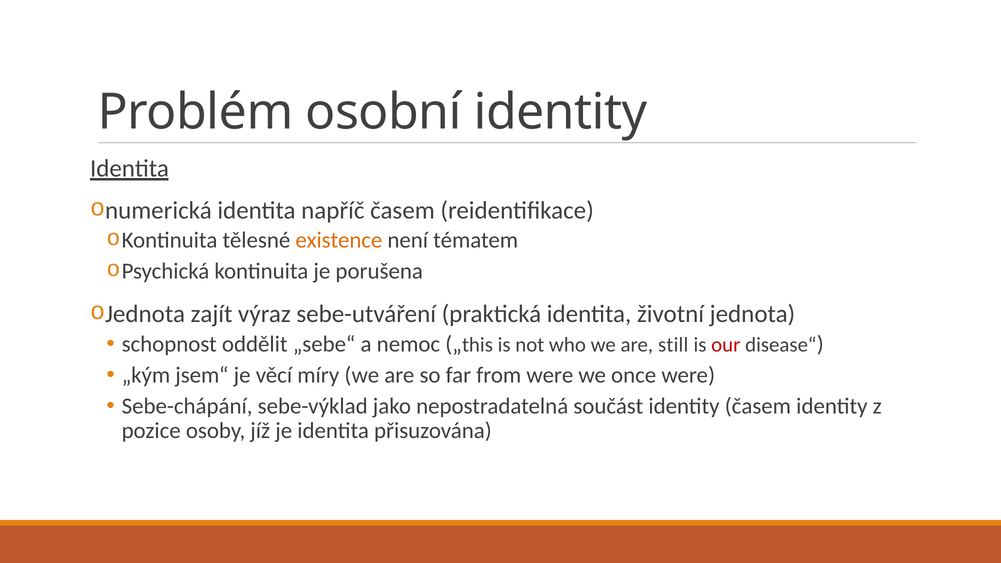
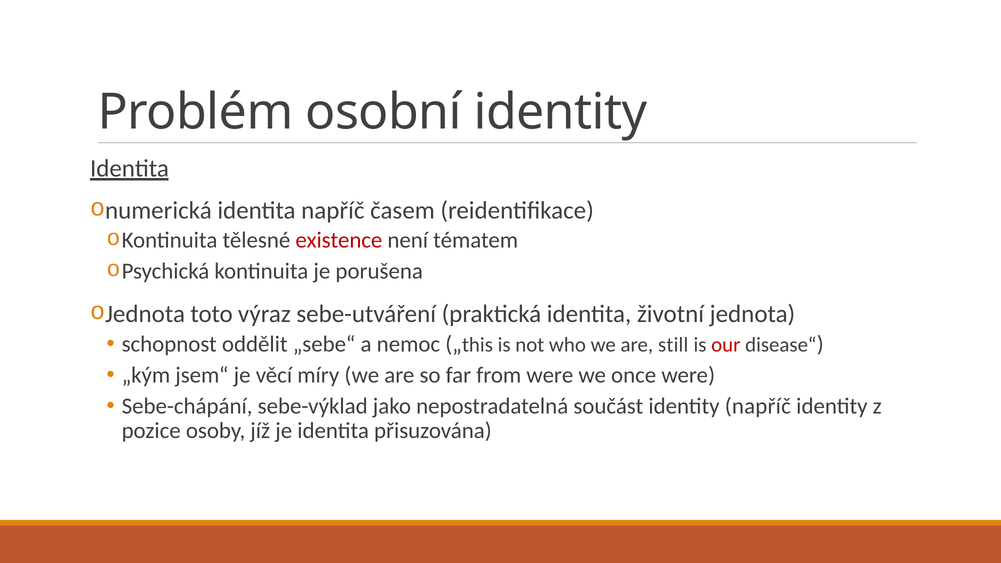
existence colour: orange -> red (339, 240)
zajít: zajít -> toto (212, 314)
identity časem: časem -> napříč (758, 406)
